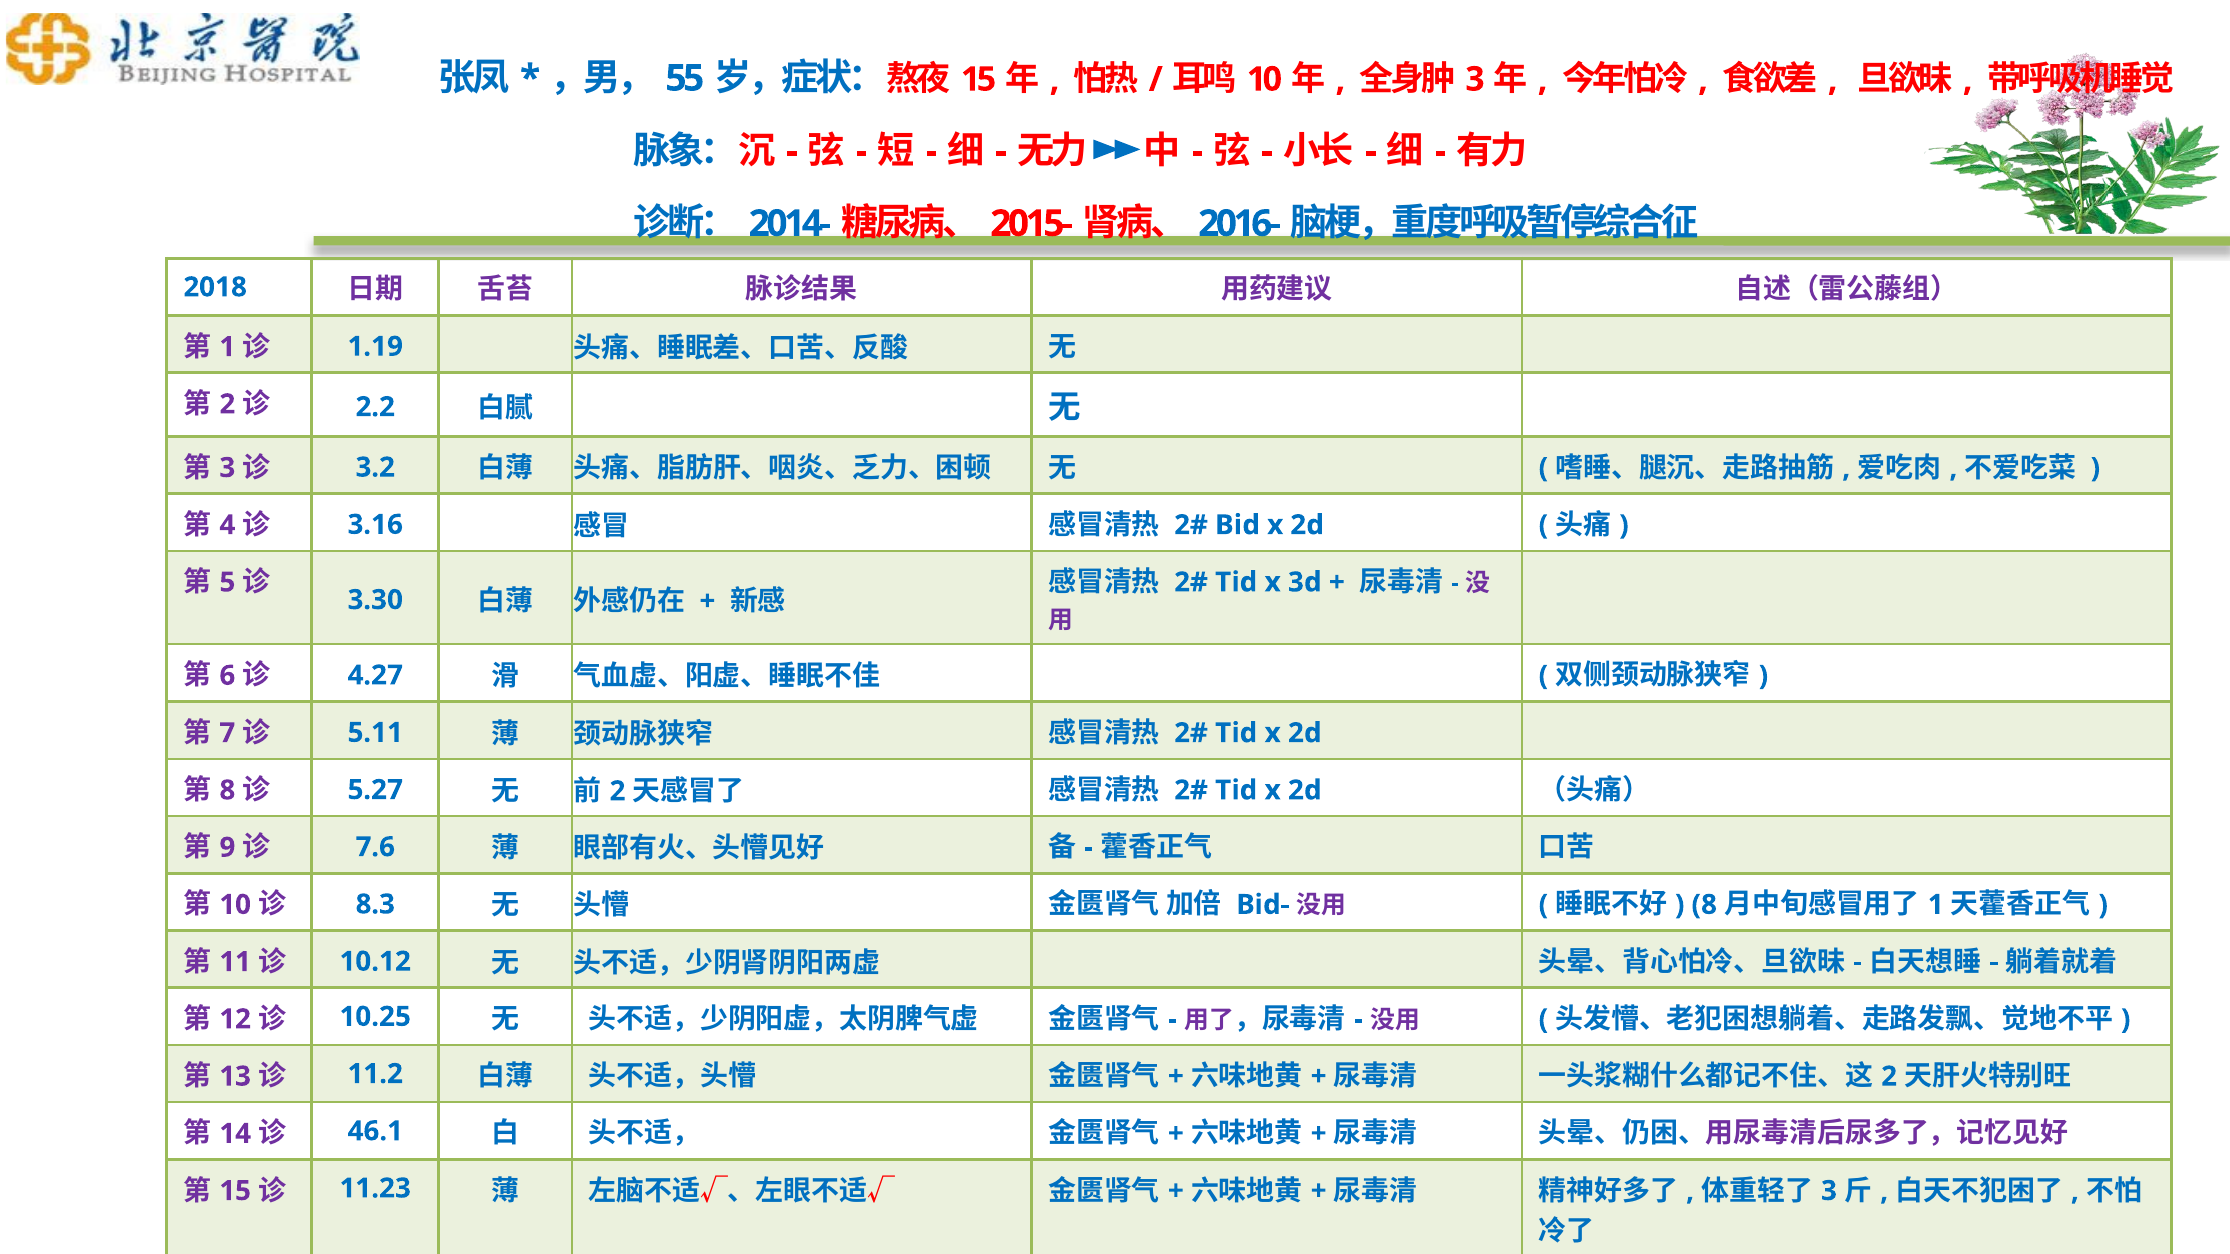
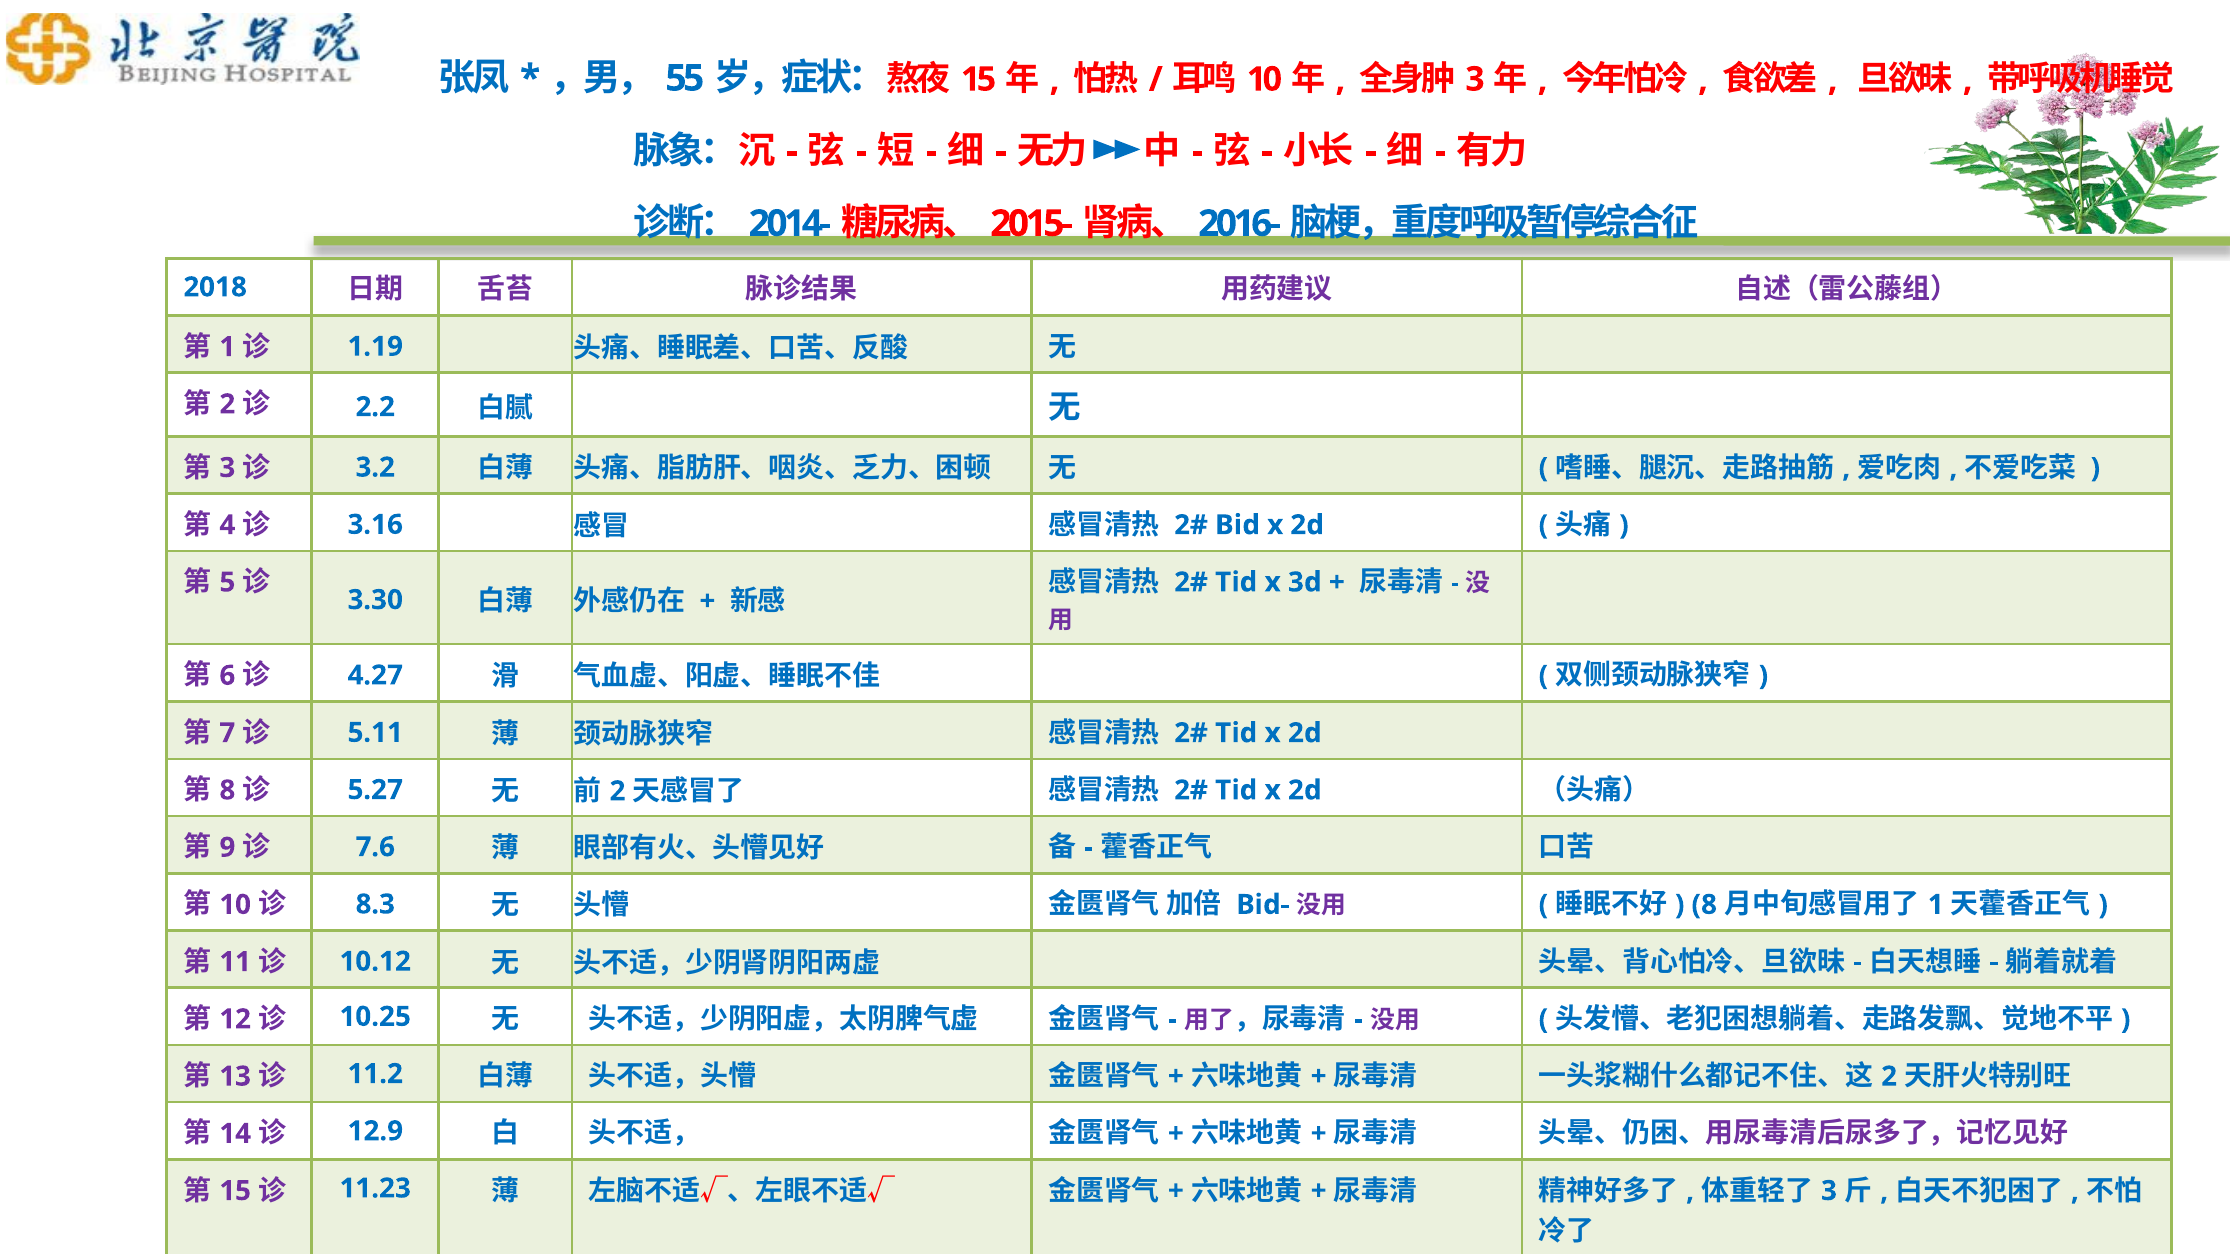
46.1: 46.1 -> 12.9 (375, 1131)
